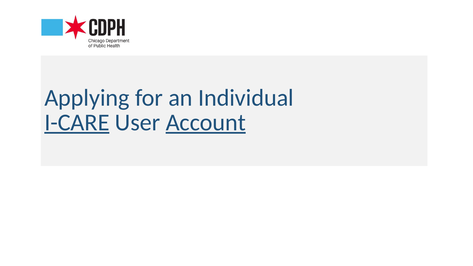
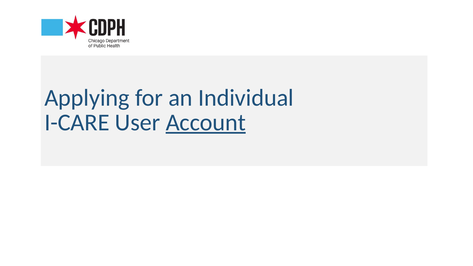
I-CARE underline: present -> none (77, 123)
